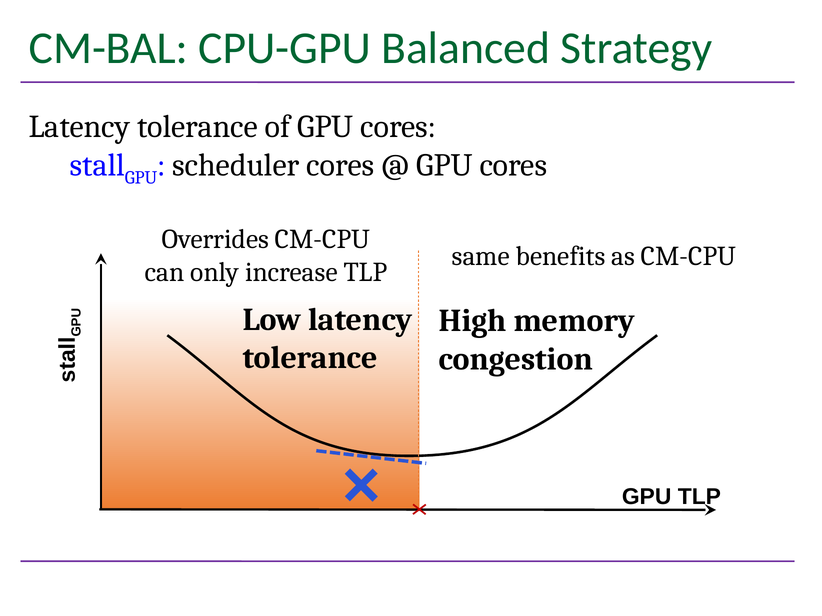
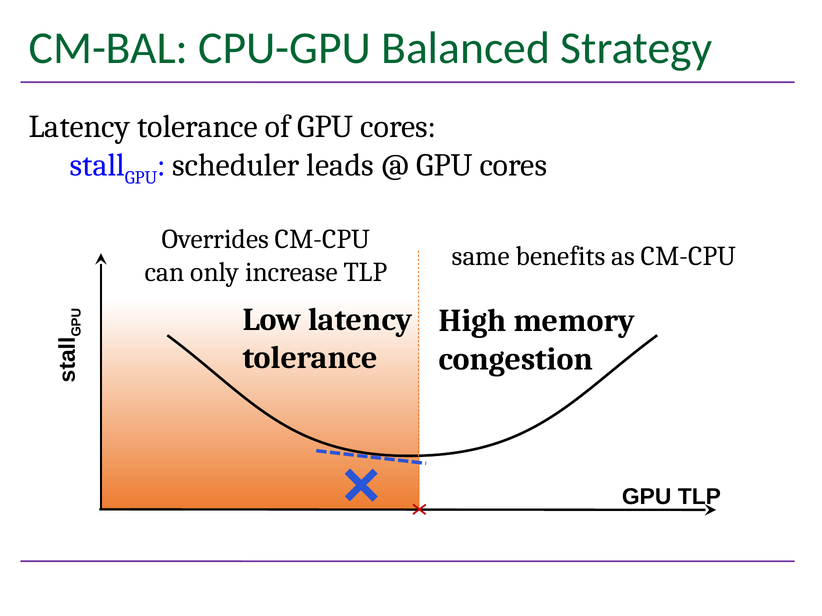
scheduler cores: cores -> leads (340, 165)
